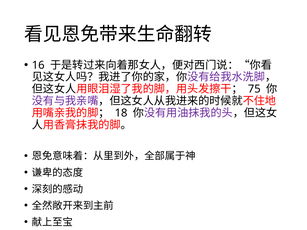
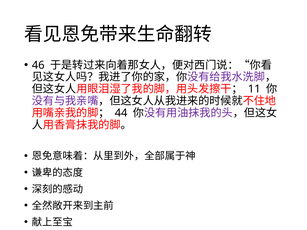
16: 16 -> 46 (38, 65)
75: 75 -> 11 (254, 89)
18: 18 -> 44 (121, 113)
